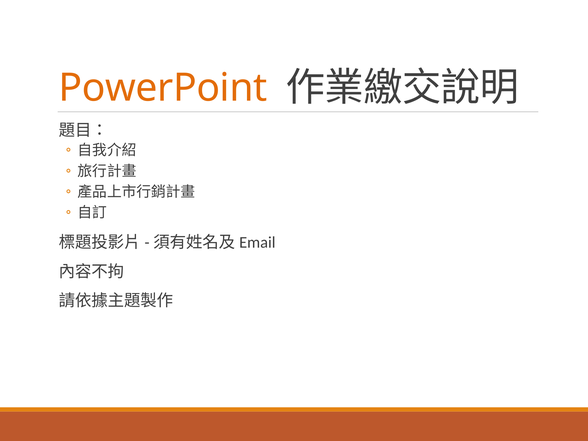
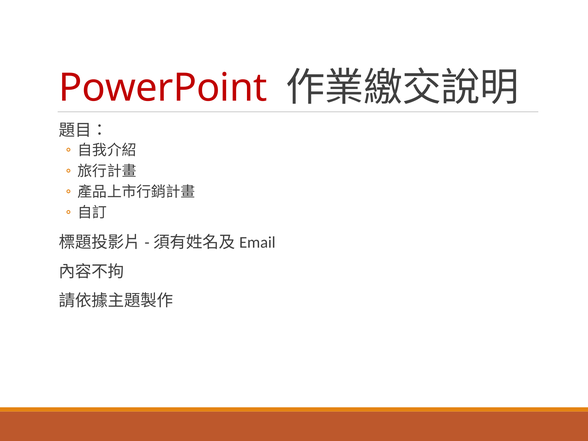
PowerPoint colour: orange -> red (163, 88)
